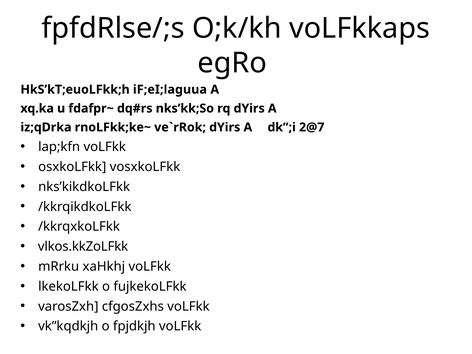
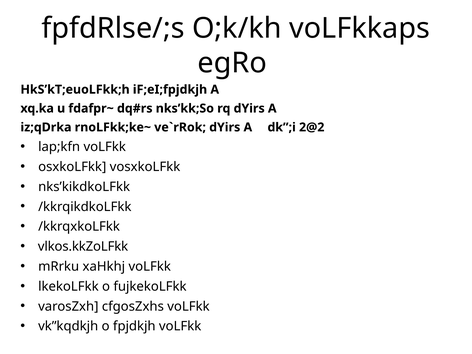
iF;eI;laguua: iF;eI;laguua -> iF;eI;fpjdkjh (170, 90)
2@7: 2@7 -> 2@2 (312, 127)
